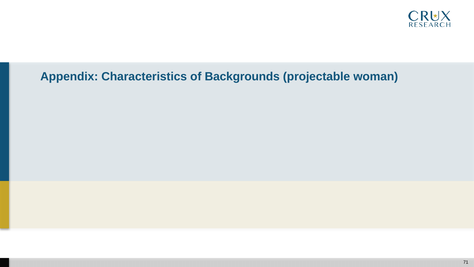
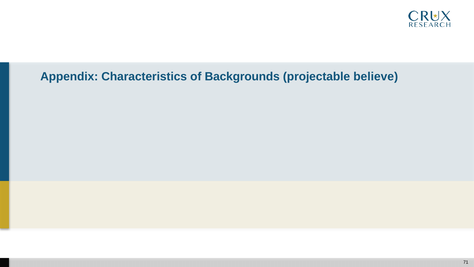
woman: woman -> believe (376, 77)
